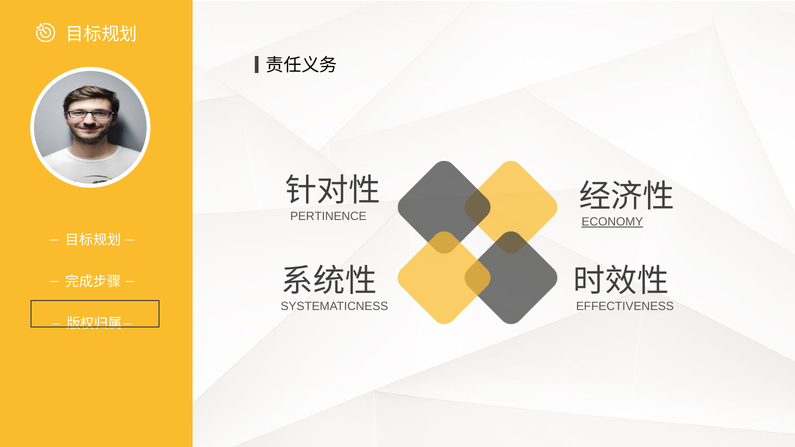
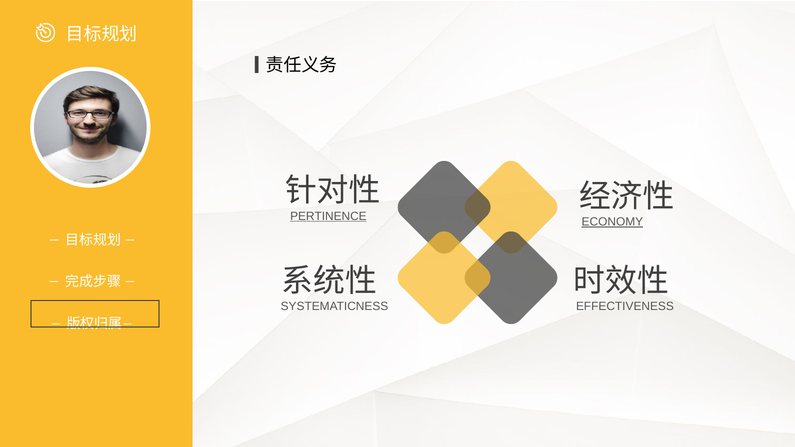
PERTINENCE underline: none -> present (328, 216)
